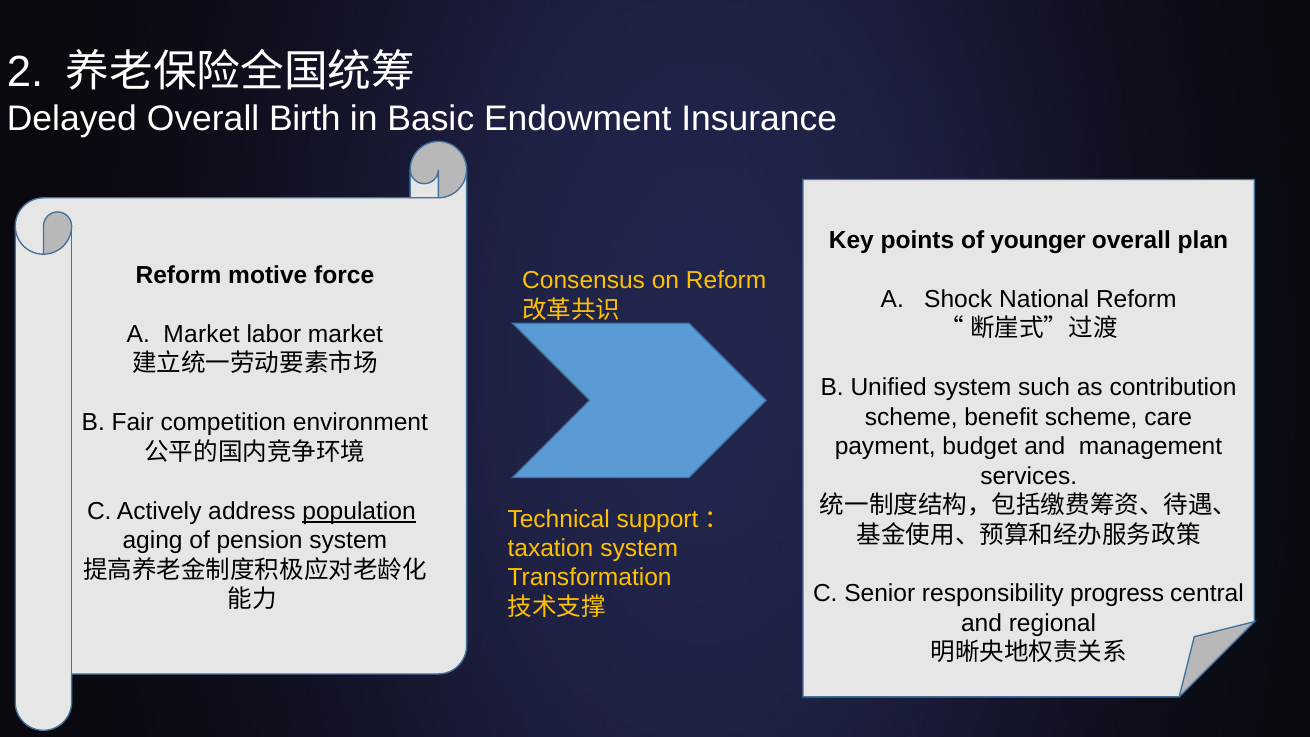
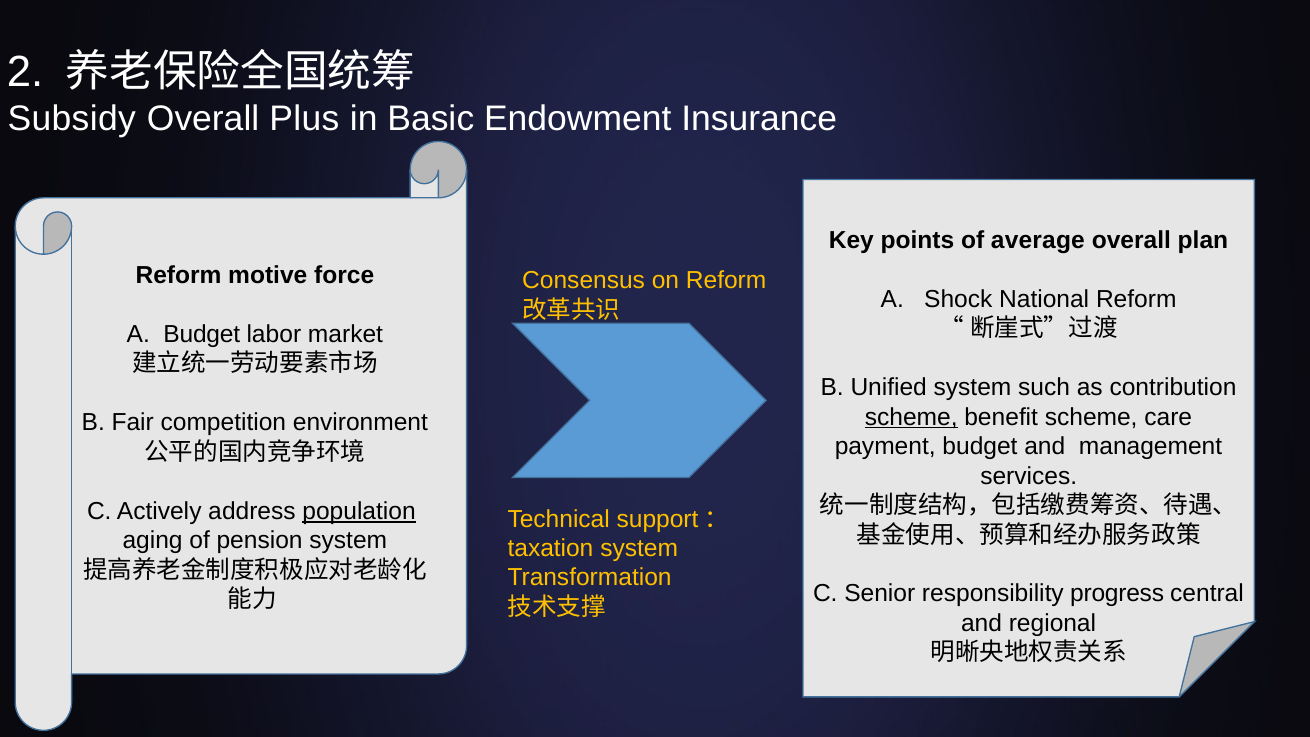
Delayed: Delayed -> Subsidy (72, 119)
Birth: Birth -> Plus (304, 119)
younger: younger -> average (1038, 240)
A Market: Market -> Budget (202, 334)
scheme underline: none -> present (911, 417)
